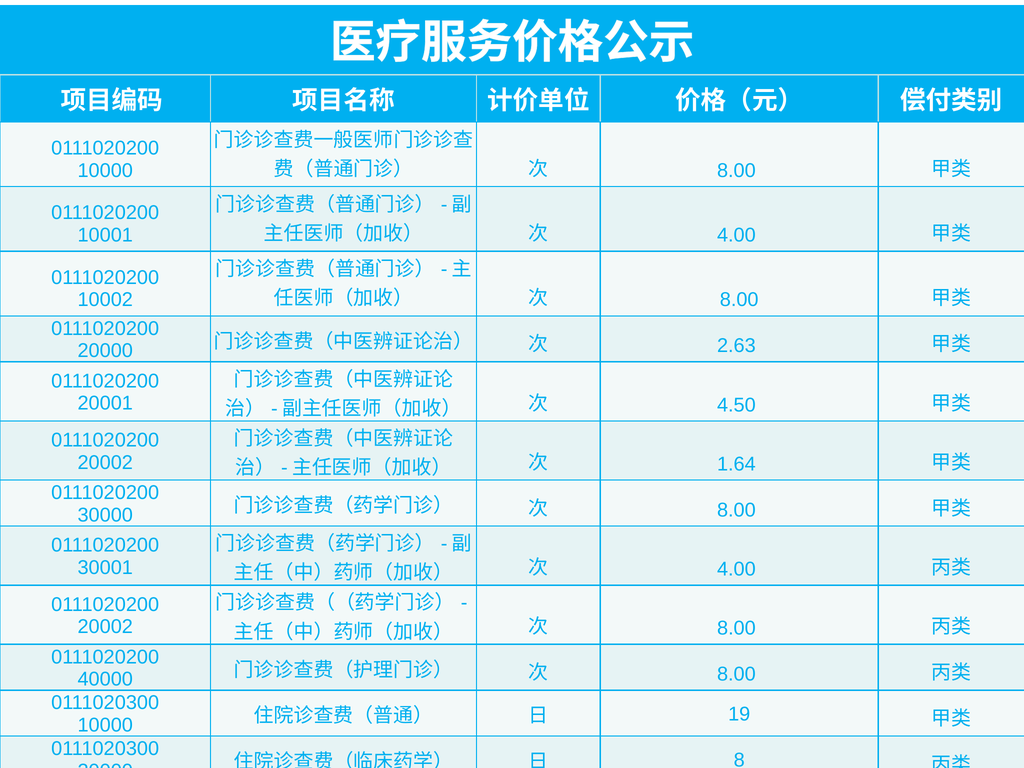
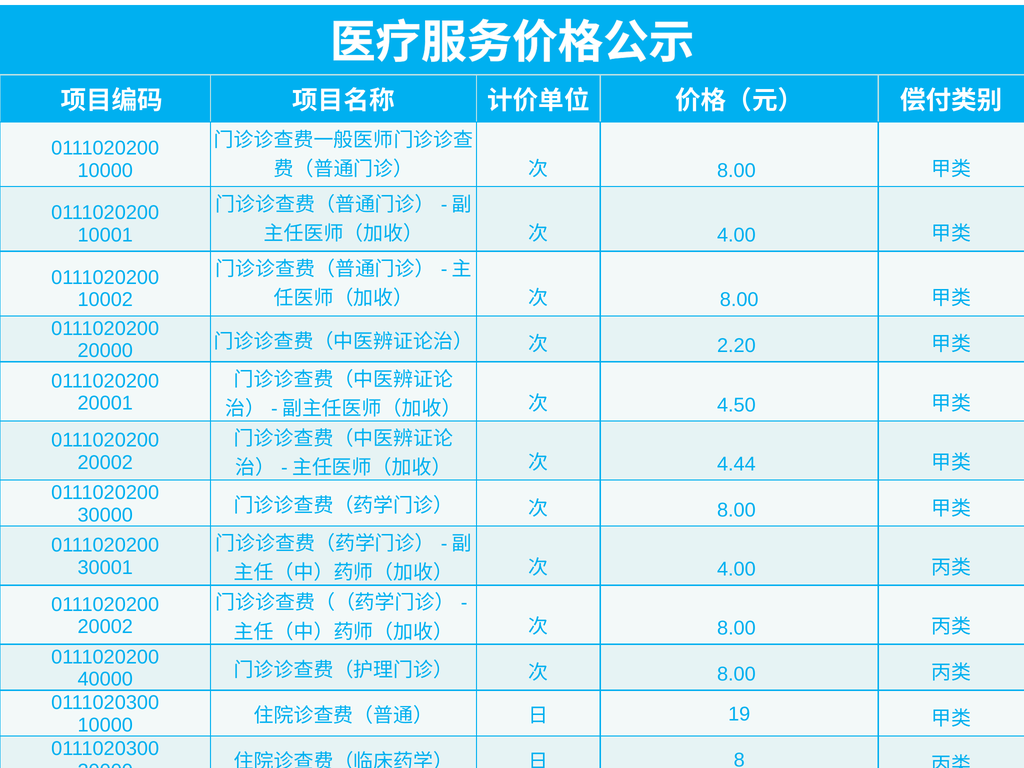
2.63: 2.63 -> 2.20 (736, 346)
1.64: 1.64 -> 4.44 (736, 464)
